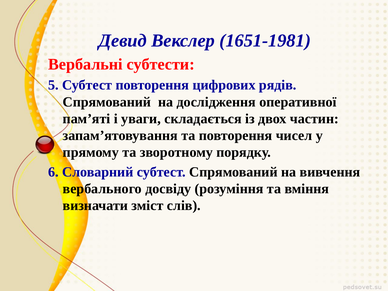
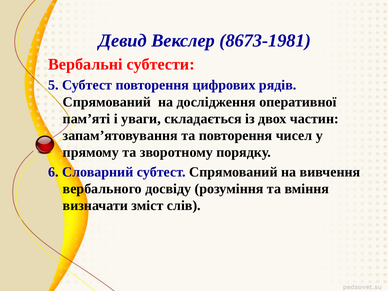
1651-1981: 1651-1981 -> 8673-1981 (265, 41)
